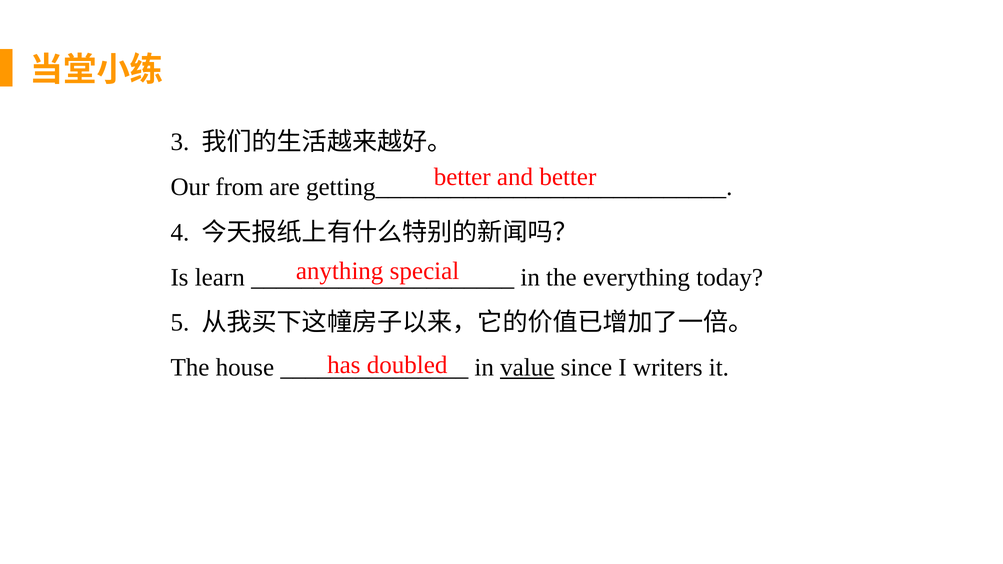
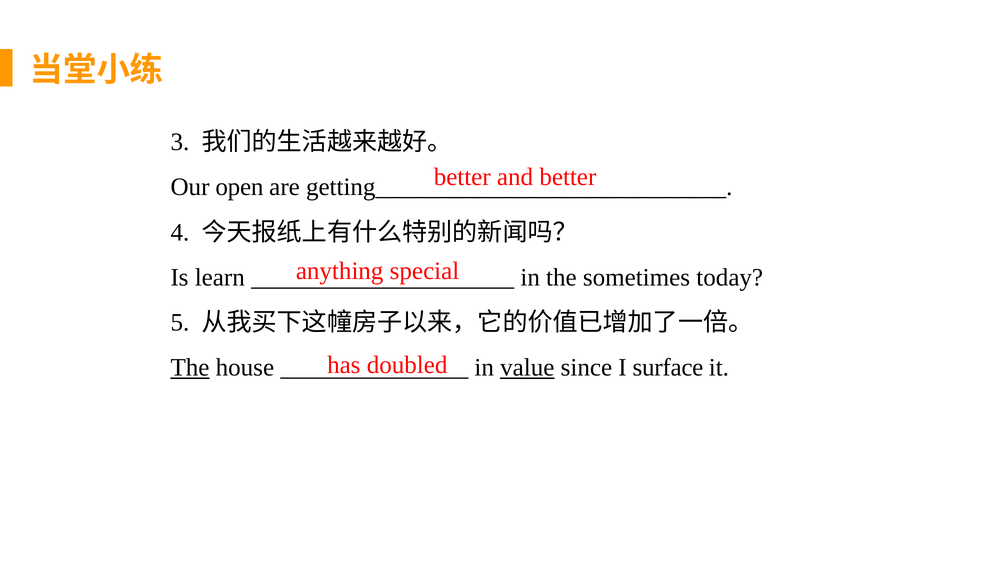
from: from -> open (239, 187)
everything: everything -> sometimes (636, 278)
The underline: none -> present (190, 368)
writers: writers -> surface (668, 368)
